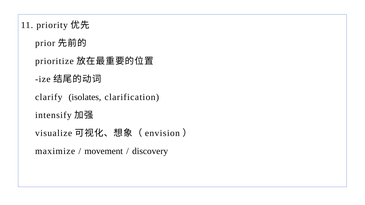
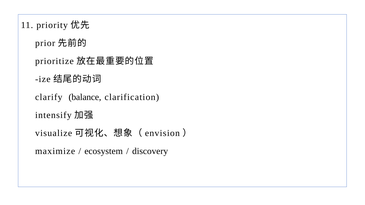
isolates: isolates -> balance (85, 97)
movement: movement -> ecosystem (104, 151)
